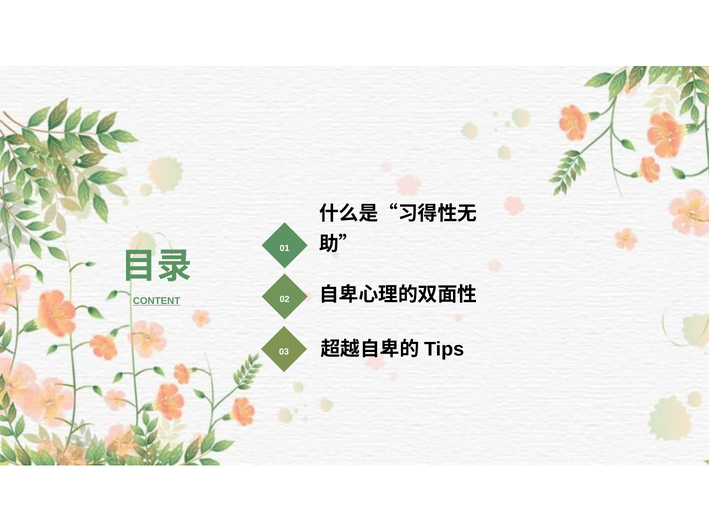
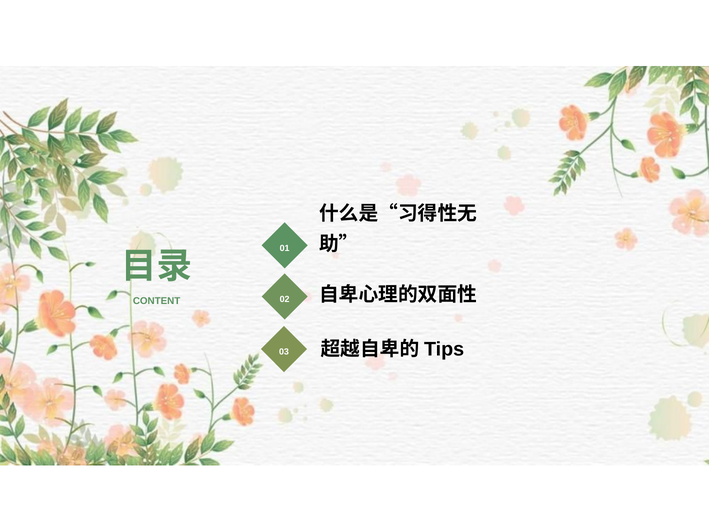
CONTENT underline: present -> none (157, 301)
